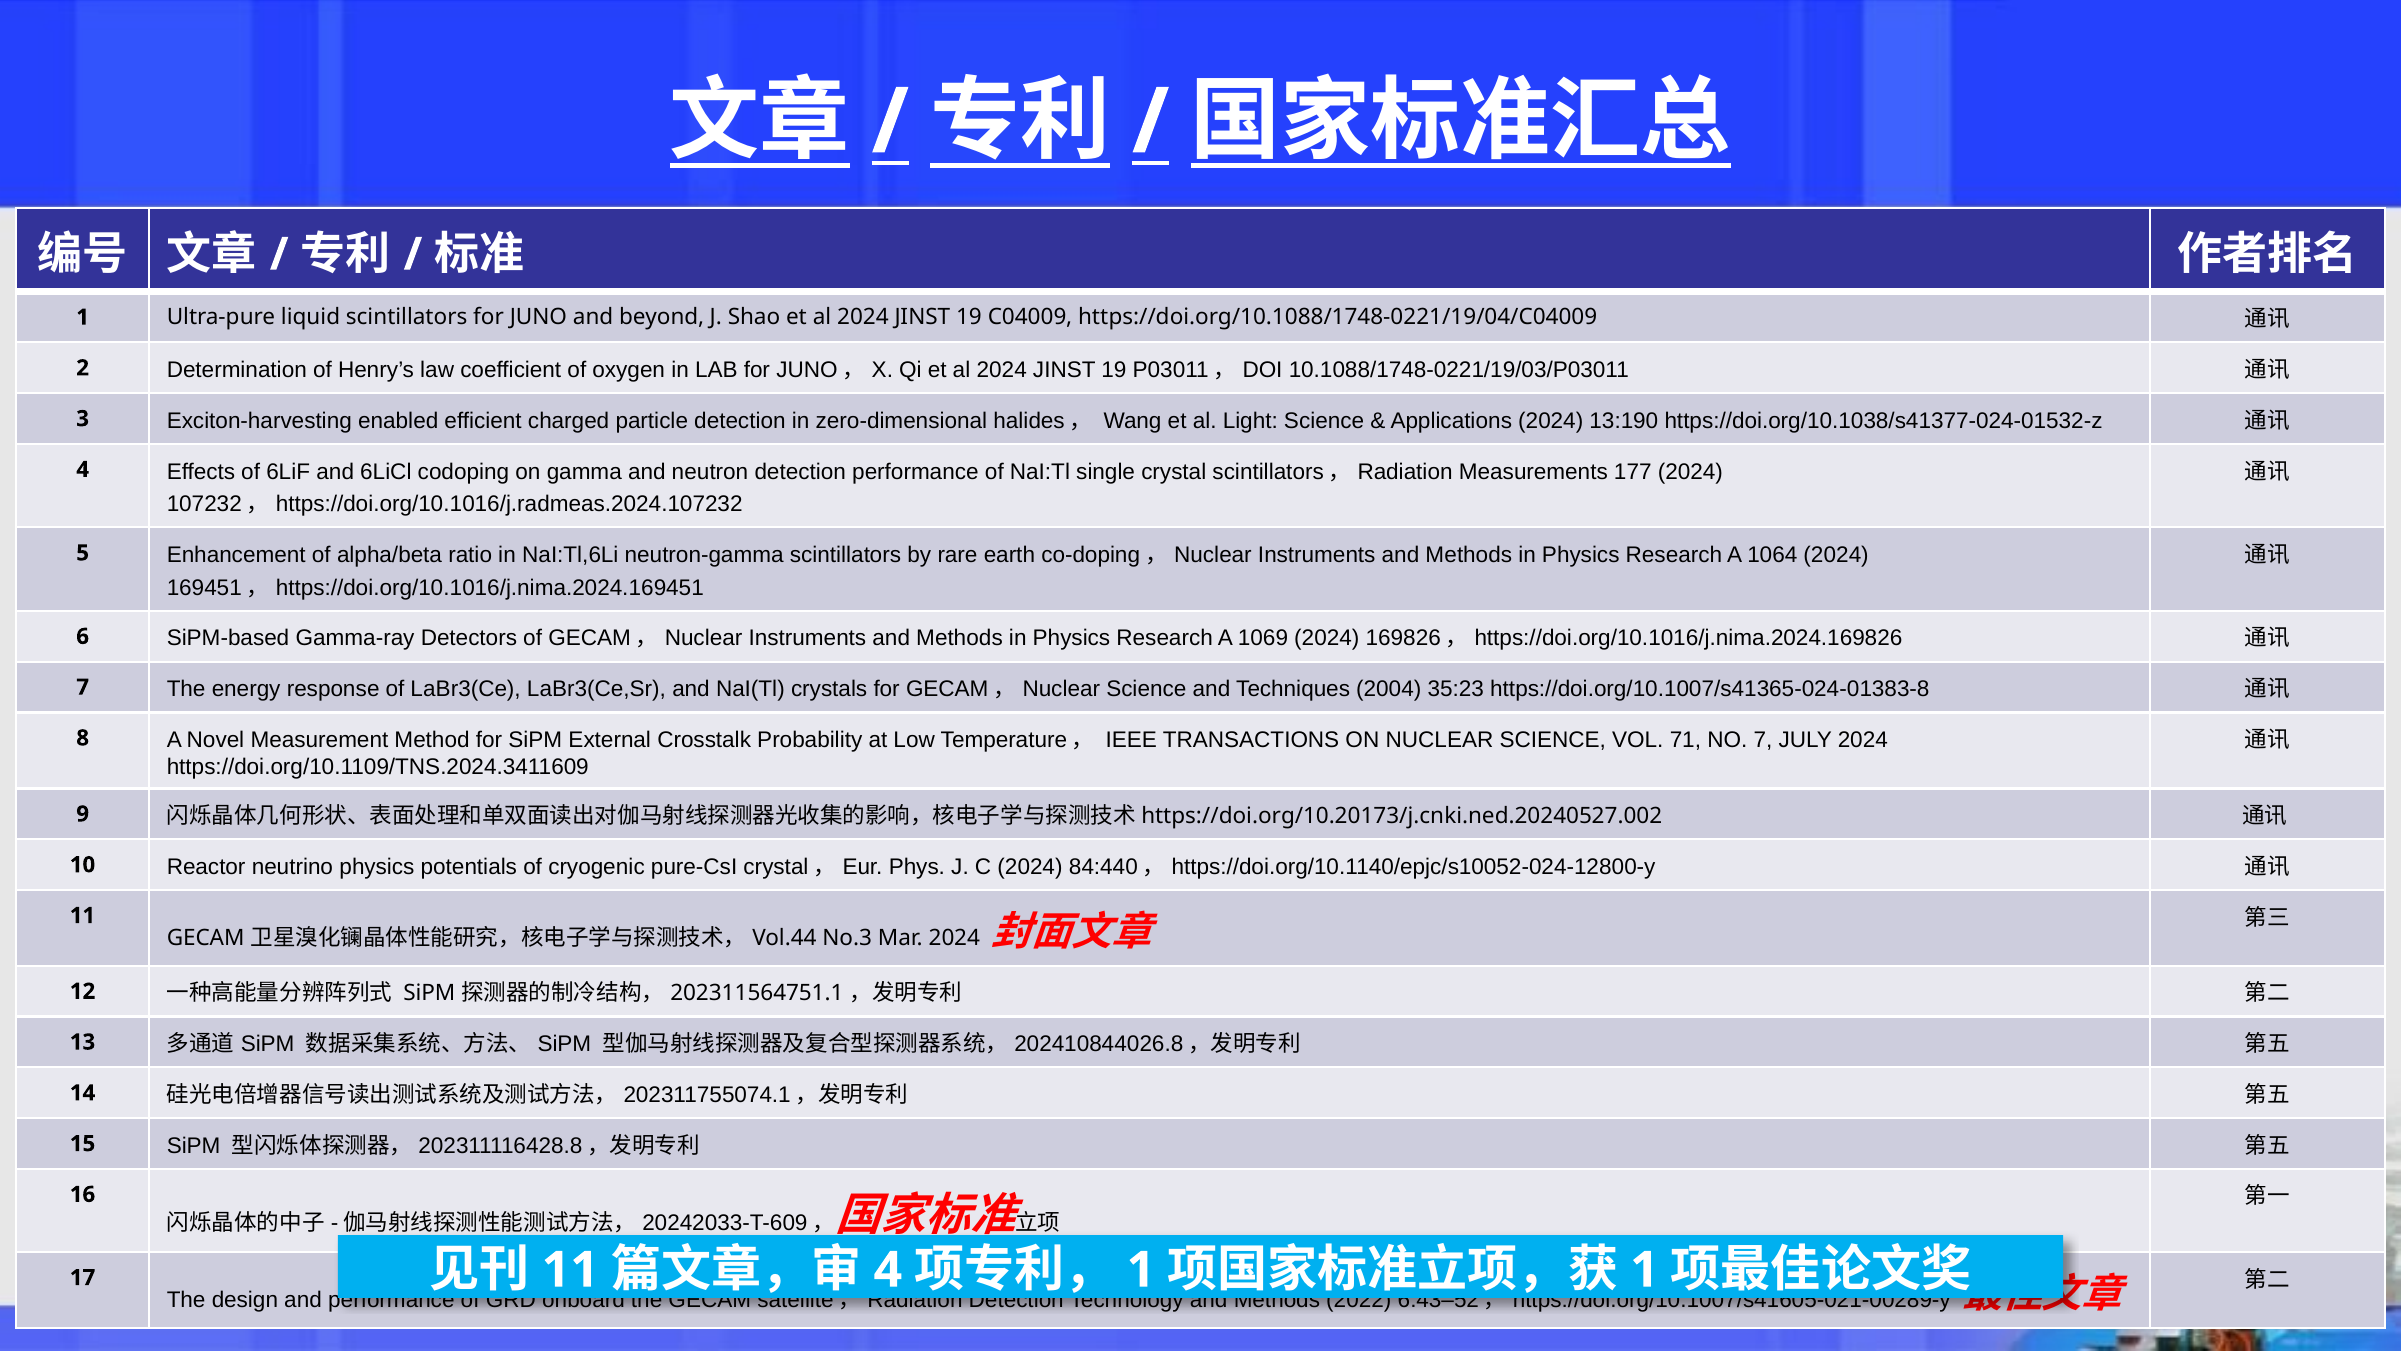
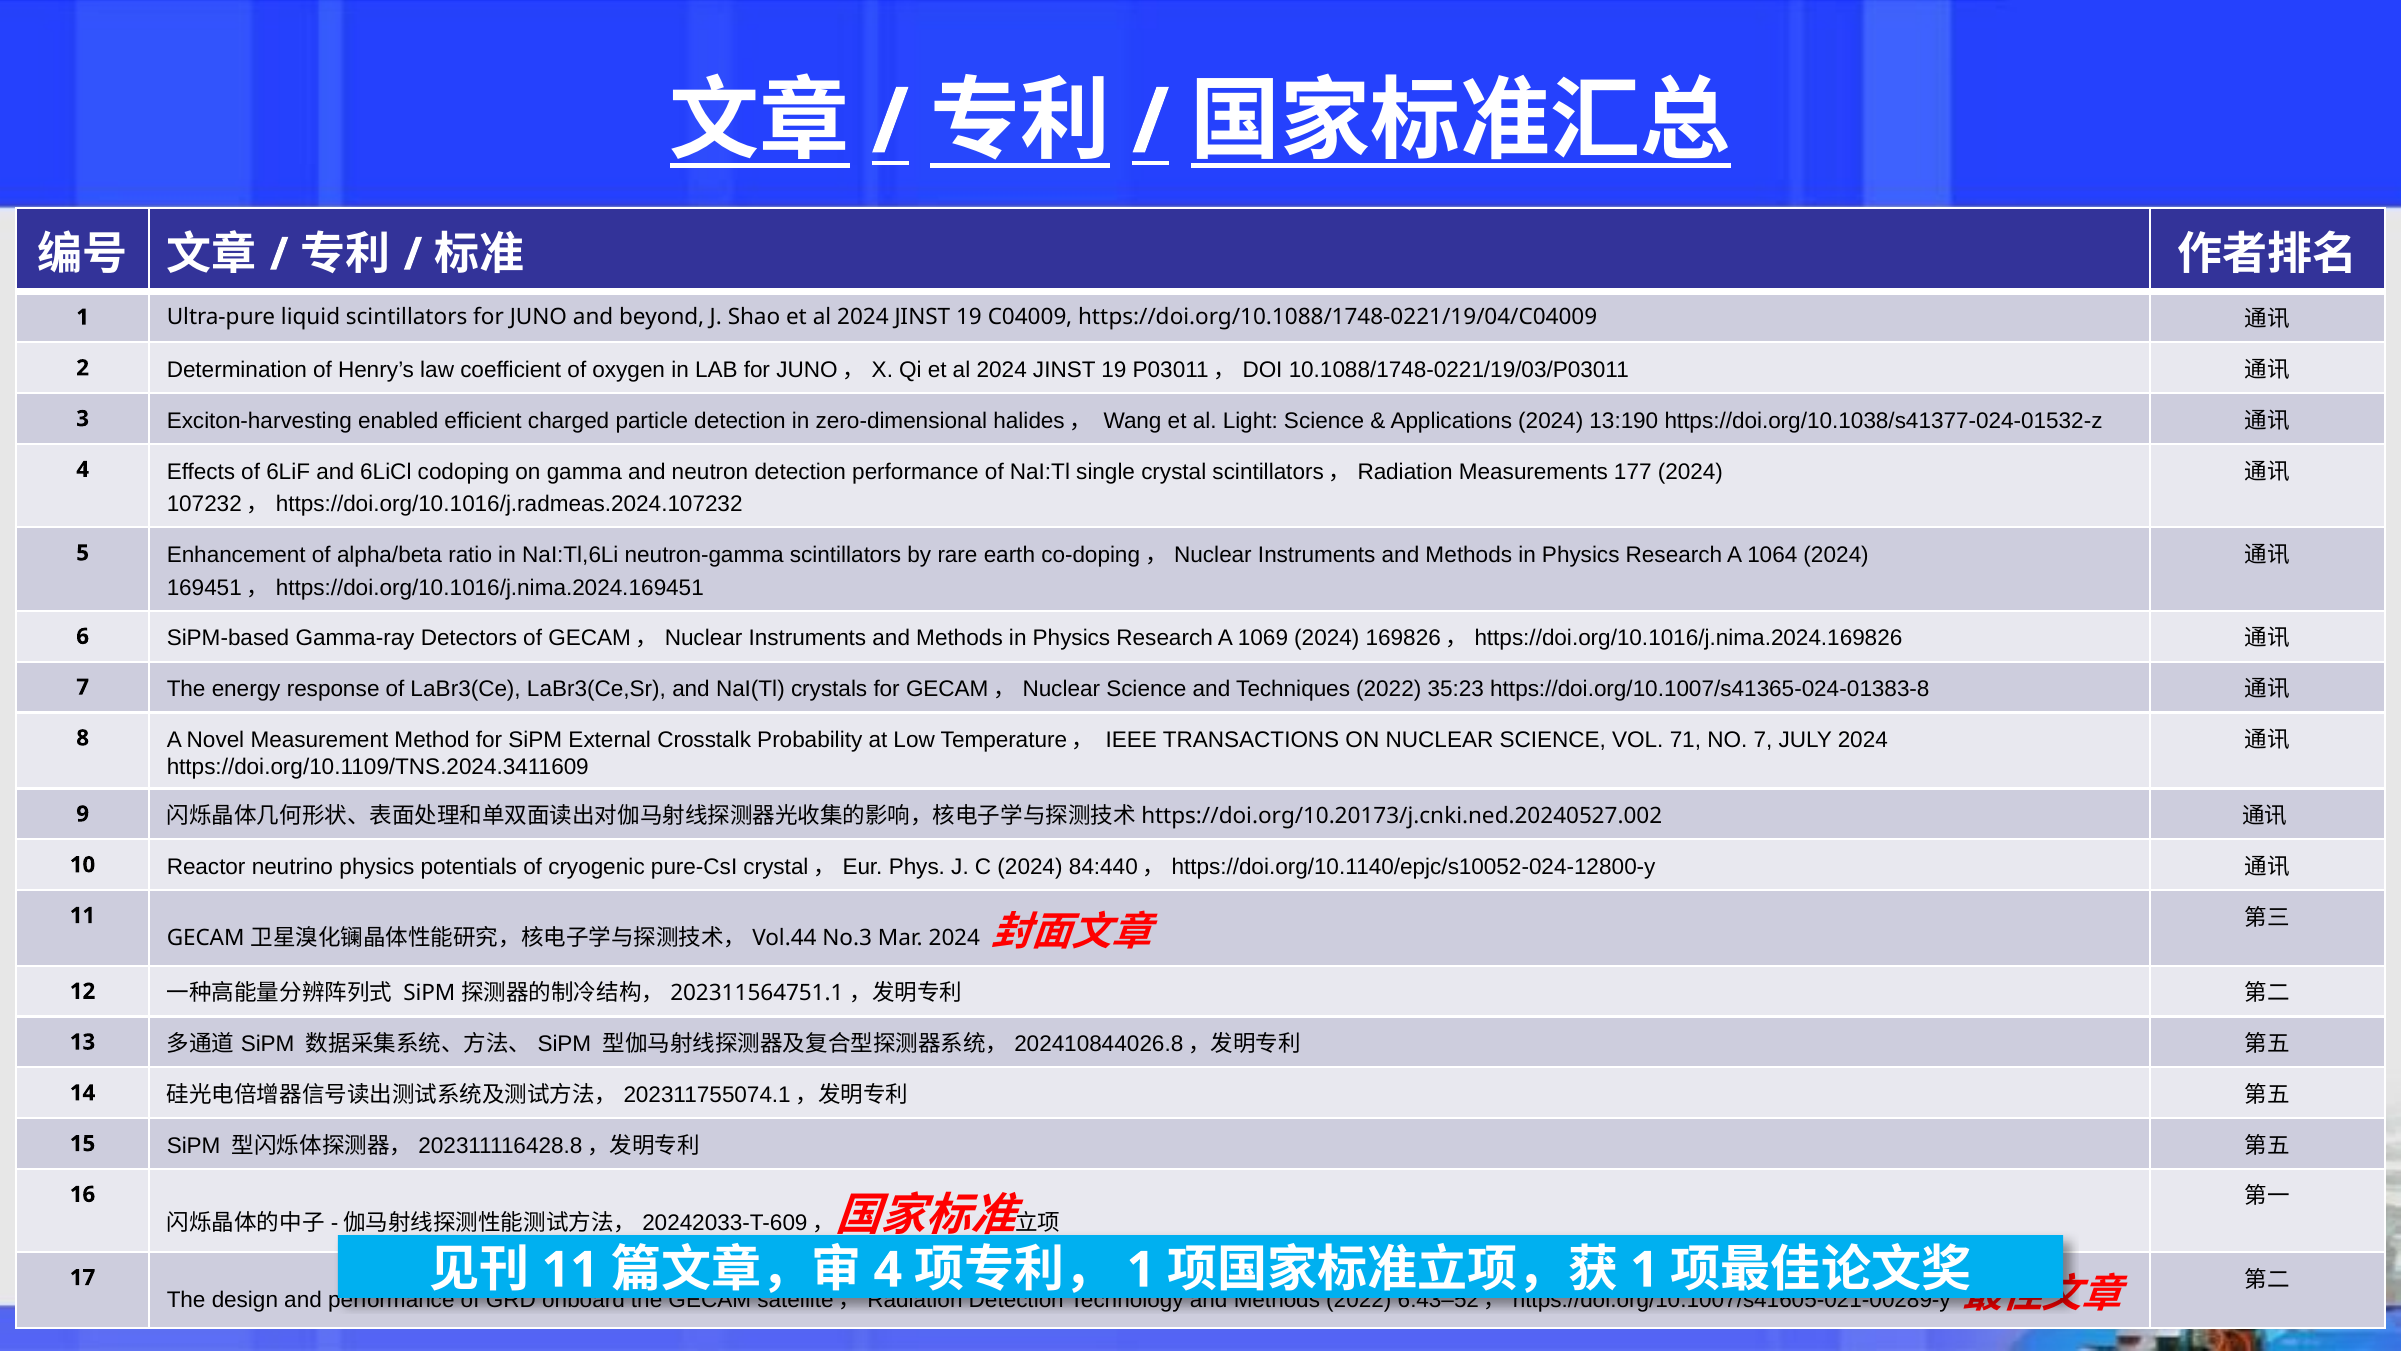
Techniques 2004: 2004 -> 2022 (1389, 689)
